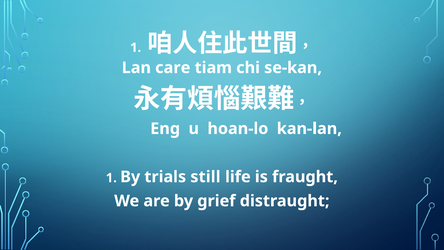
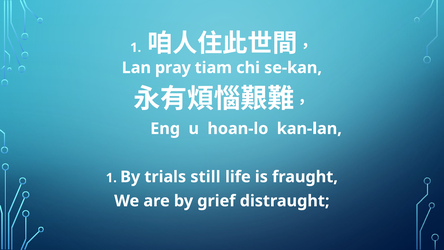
care: care -> pray (173, 68)
